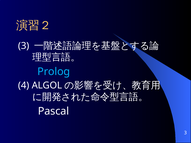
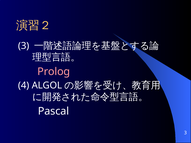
Prolog colour: light blue -> pink (54, 72)
